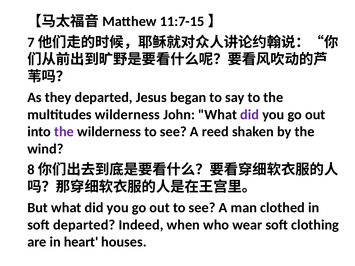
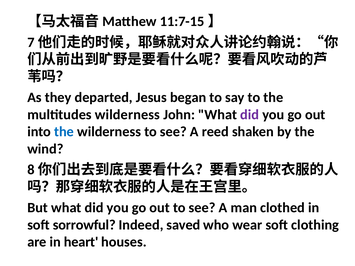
the colour: purple -> blue (64, 132)
soft departed: departed -> sorrowful (84, 225)
when: when -> saved (183, 225)
